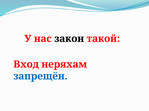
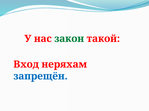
закон colour: black -> green (69, 39)
